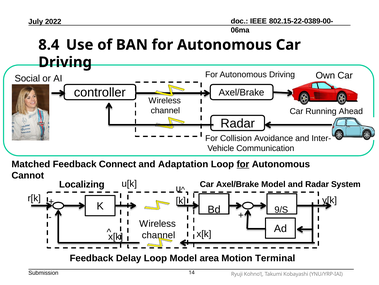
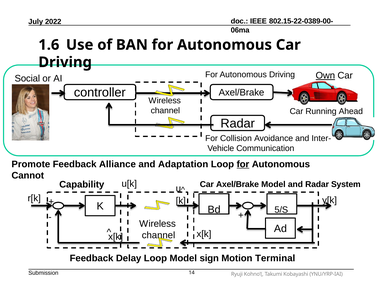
8.4: 8.4 -> 1.6 (49, 45)
Own underline: none -> present (325, 75)
Matched: Matched -> Promote (31, 164)
Connect: Connect -> Alliance (117, 164)
Localizing: Localizing -> Capability (82, 184)
9/S: 9/S -> 5/S (281, 209)
area: area -> sign (209, 258)
